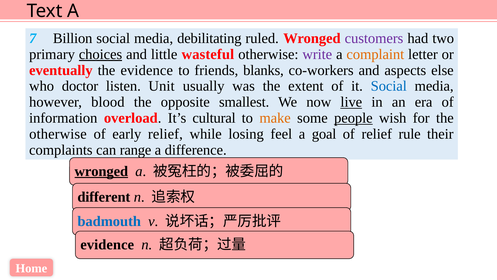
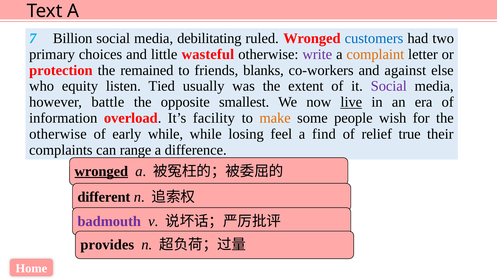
customers colour: purple -> blue (374, 38)
choices underline: present -> none (101, 54)
eventually: eventually -> protection (61, 70)
the evidence: evidence -> remained (147, 70)
aspects: aspects -> against (405, 70)
doctor: doctor -> equity (80, 86)
Unit: Unit -> Tied (162, 86)
Social colour: blue -> purple (389, 86)
blood: blood -> battle (108, 102)
cultural: cultural -> facility (214, 118)
people underline: present -> none (353, 118)
early relief: relief -> while (166, 134)
goal: goal -> find (324, 134)
rule: rule -> true (410, 134)
badmouth colour: blue -> purple (109, 221)
evidence: evidence -> provides (107, 244)
